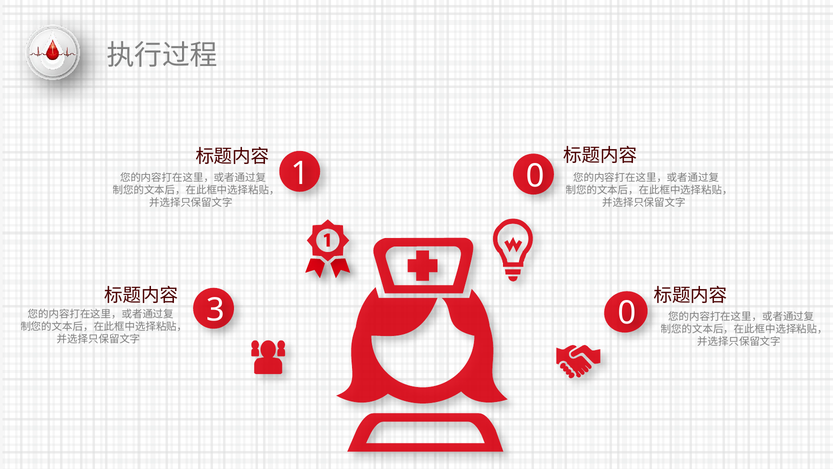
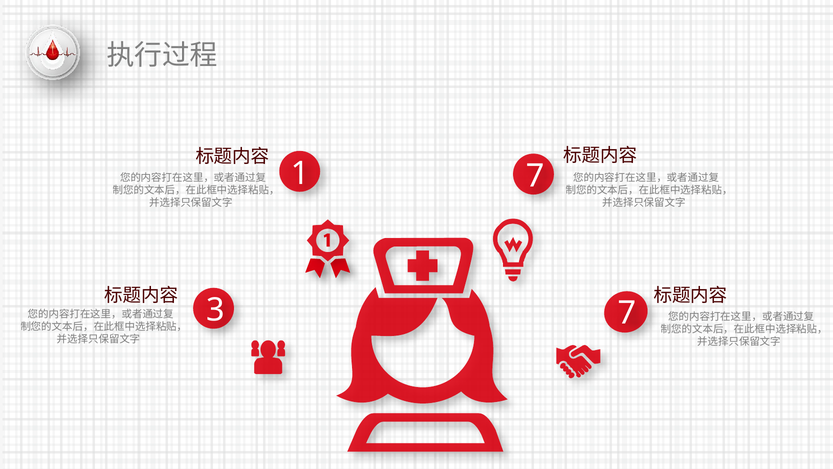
1 0: 0 -> 7 (535, 176)
3 0: 0 -> 7 (627, 313)
